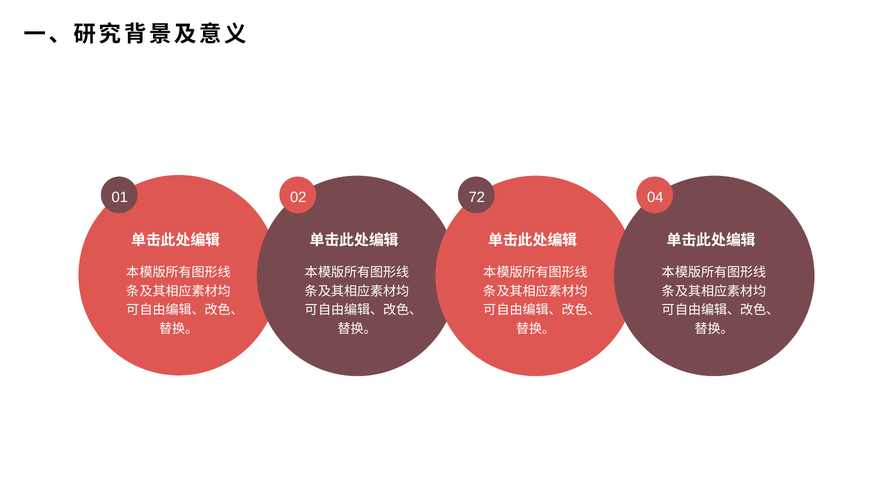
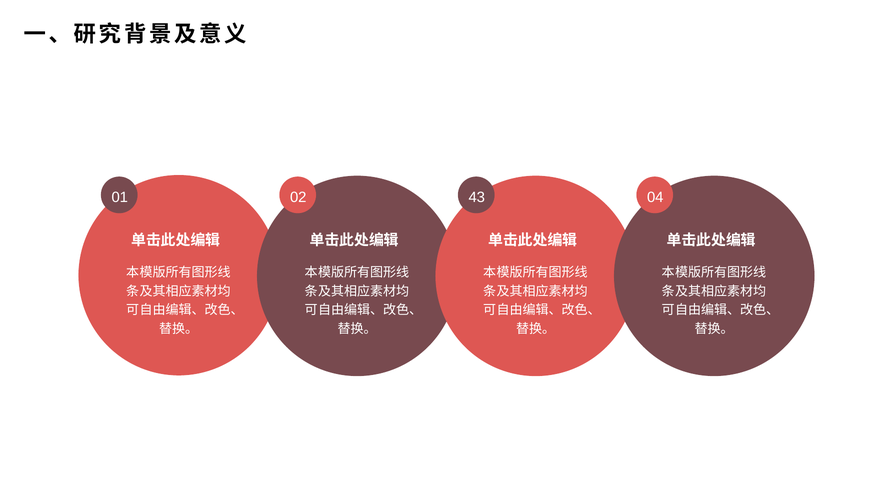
72: 72 -> 43 (477, 197)
